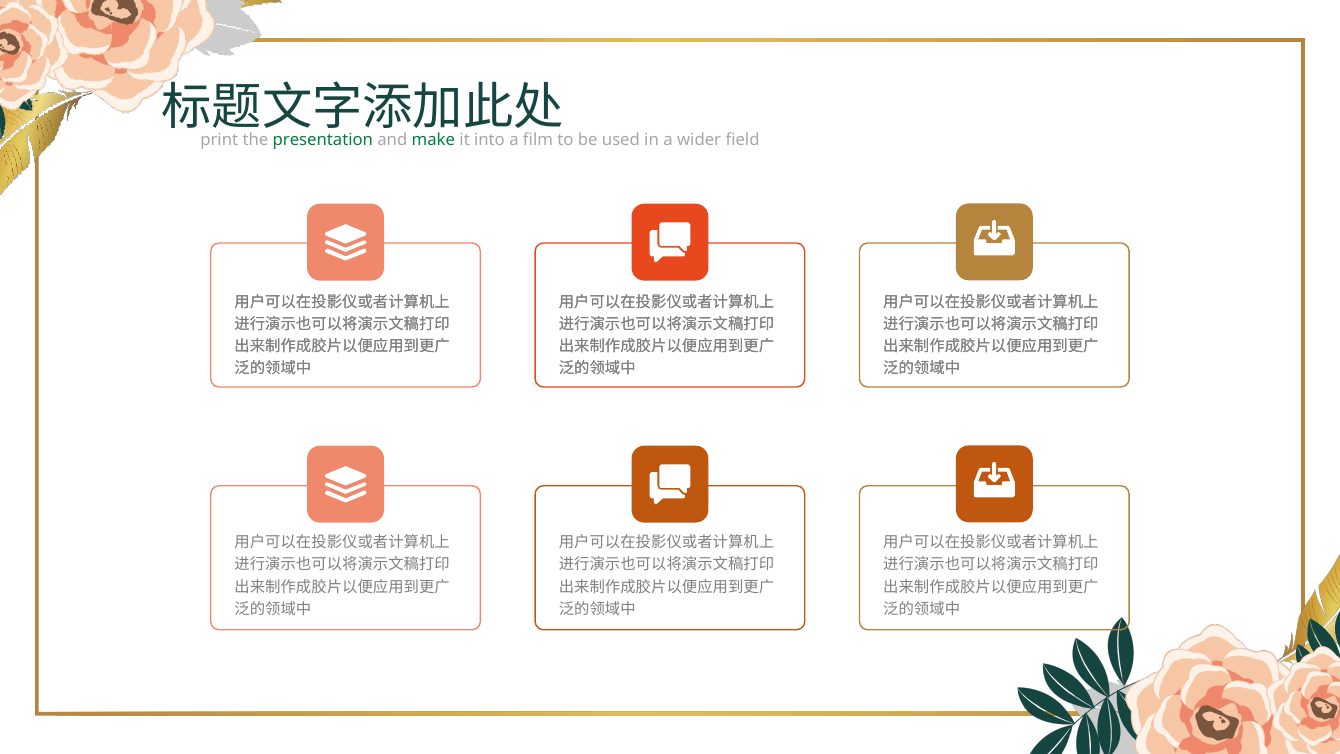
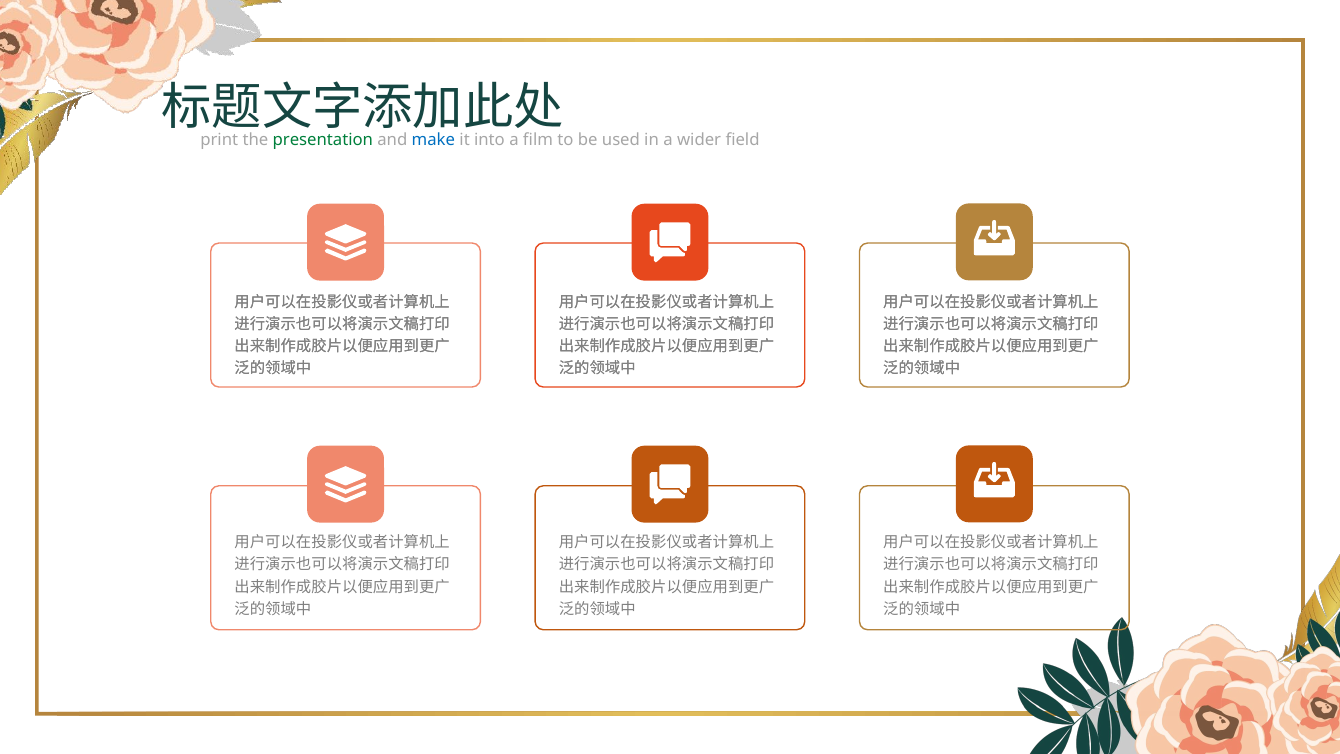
make colour: green -> blue (433, 140)
